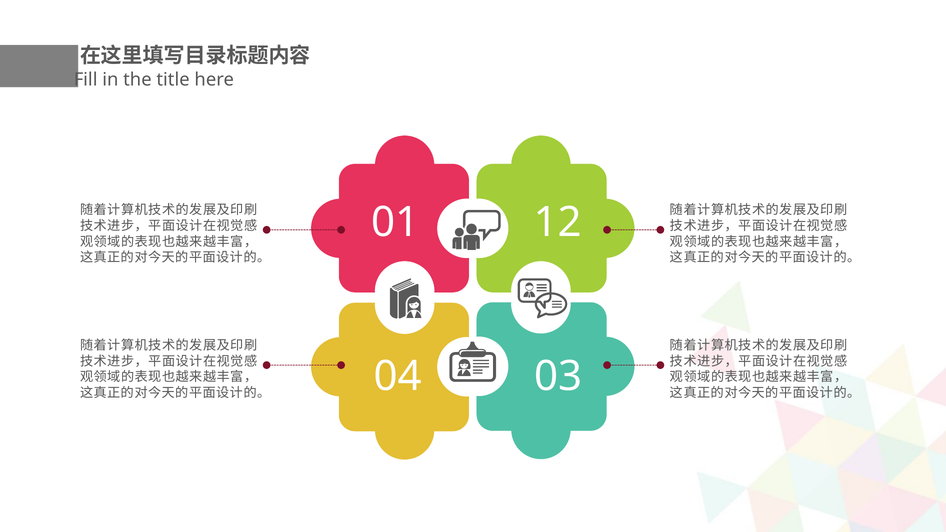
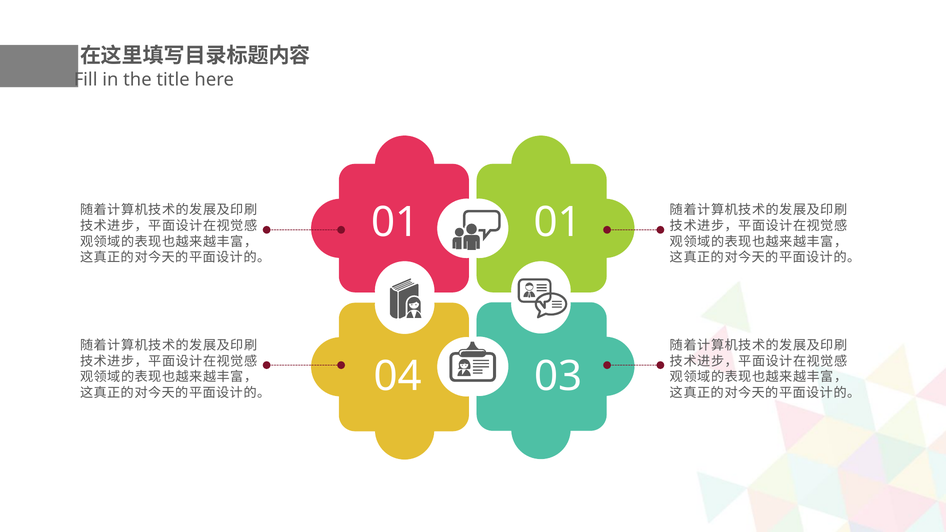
01 12: 12 -> 01 (558, 222)
